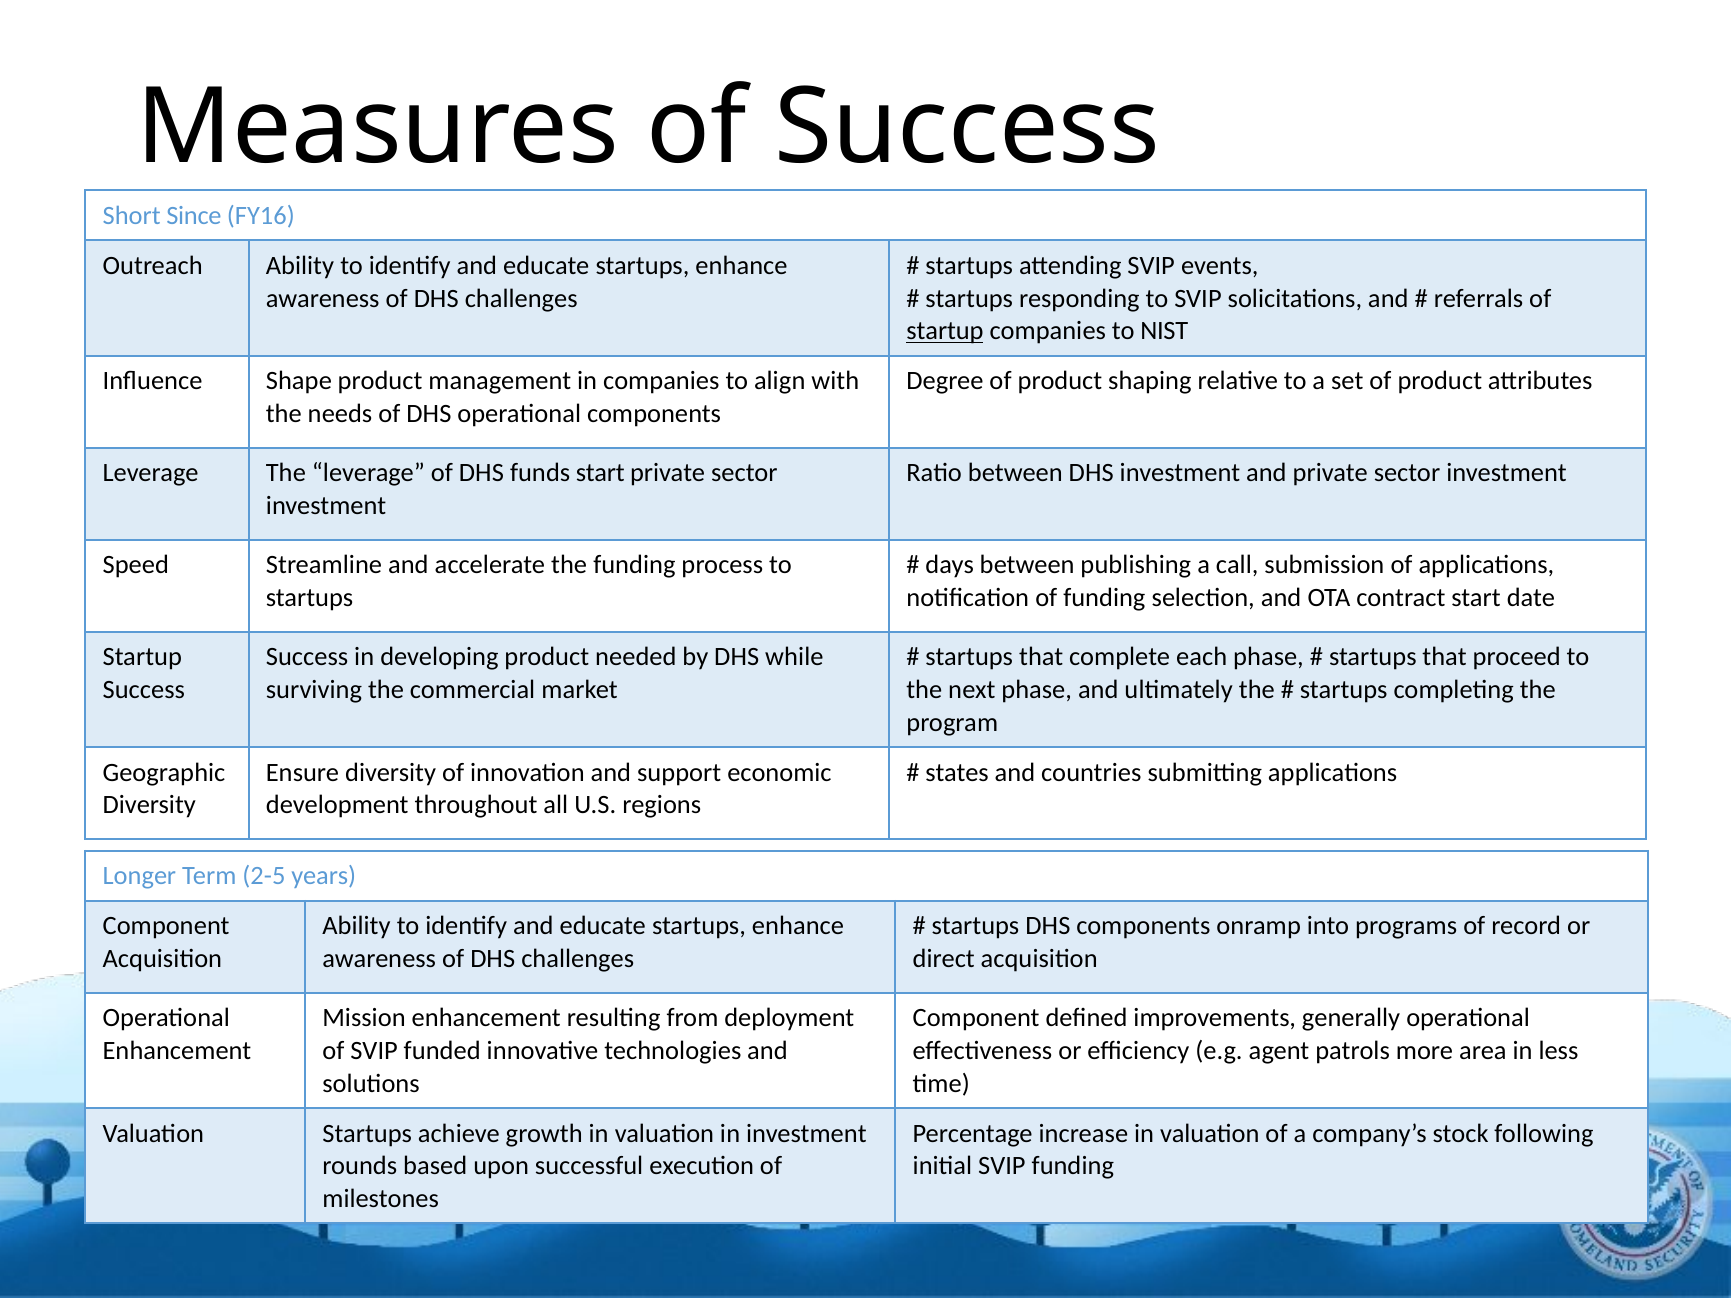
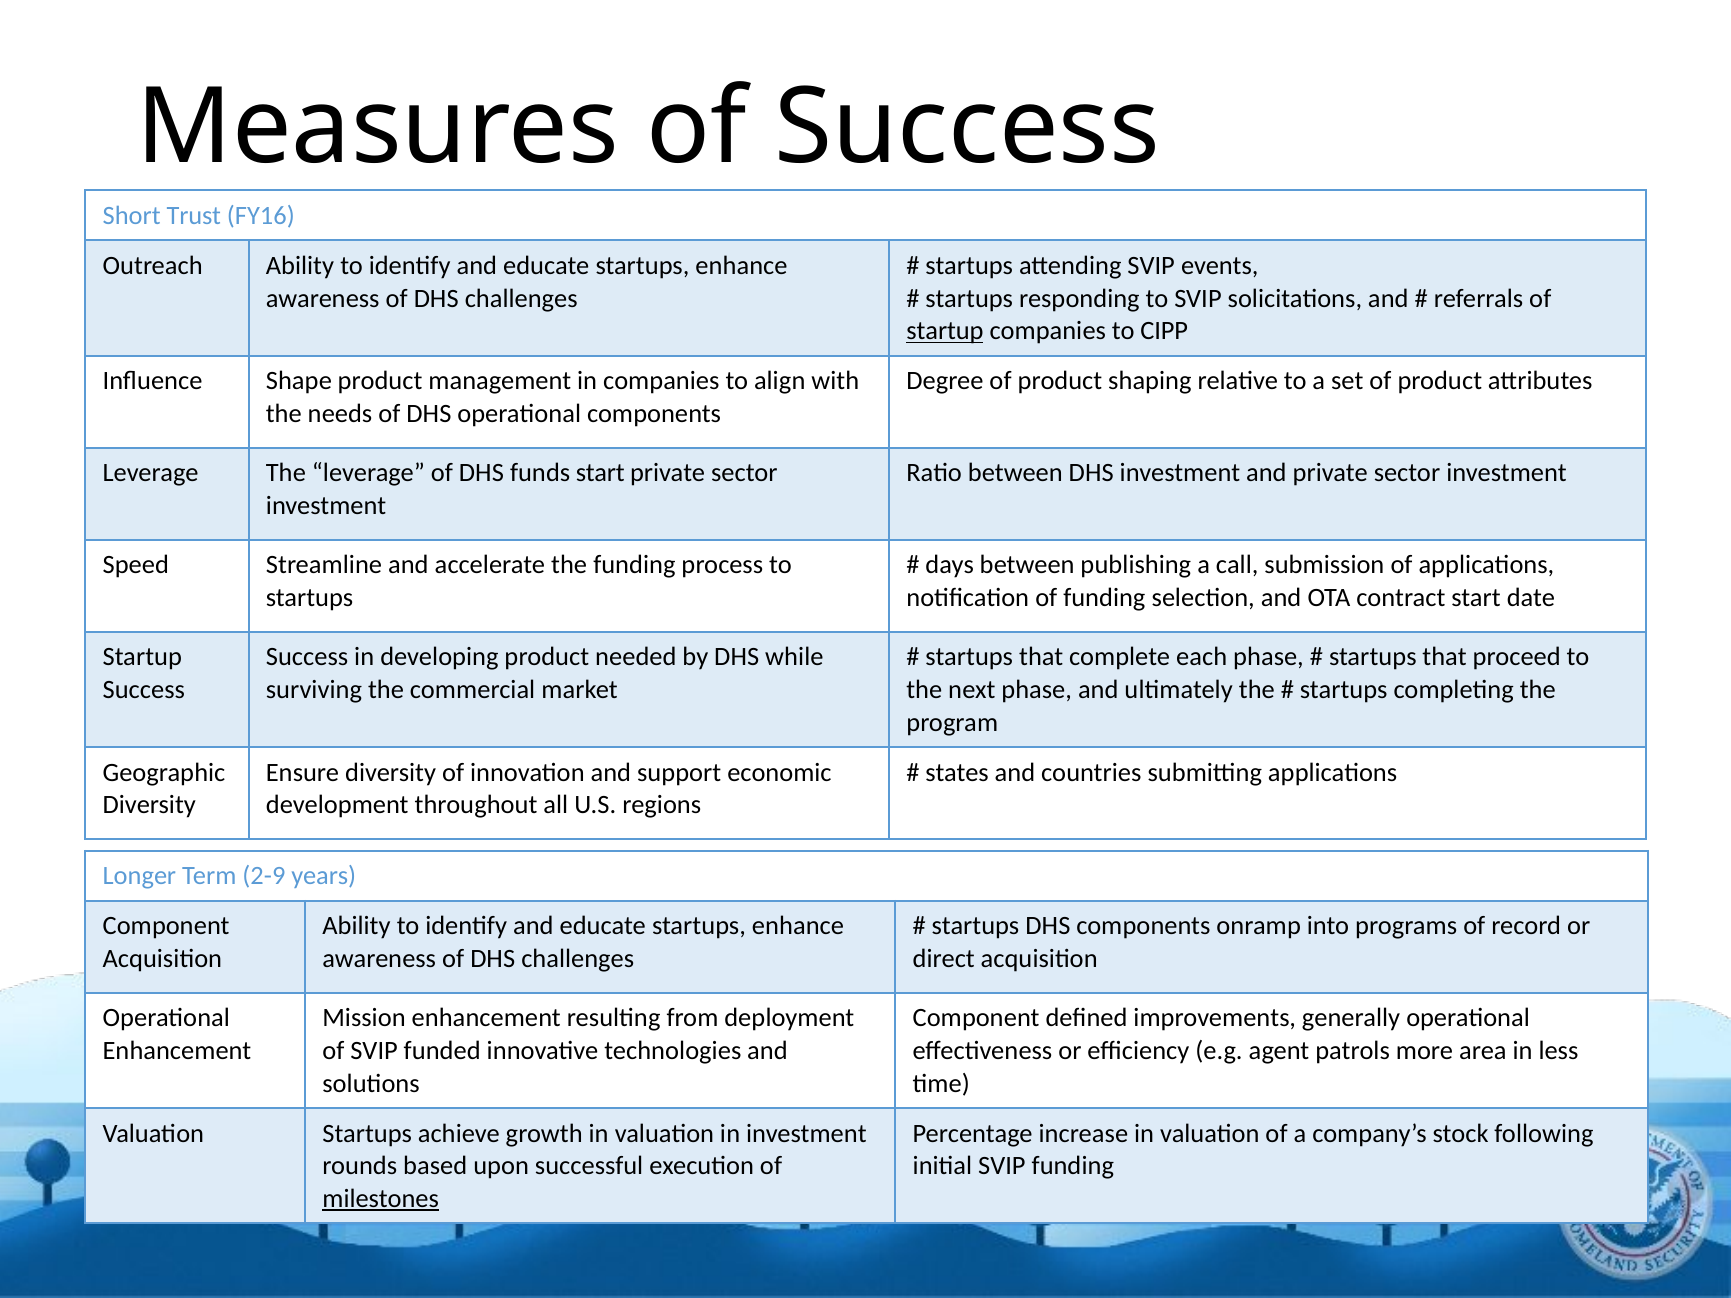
Since: Since -> Trust (194, 216)
NIST: NIST -> CIPP (1164, 331)
2-5: 2-5 -> 2-9 (264, 876)
milestones underline: none -> present (381, 1199)
